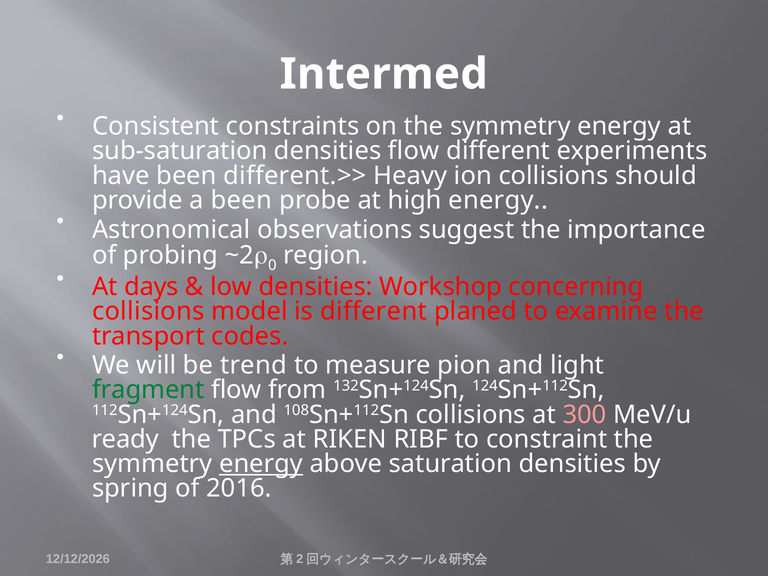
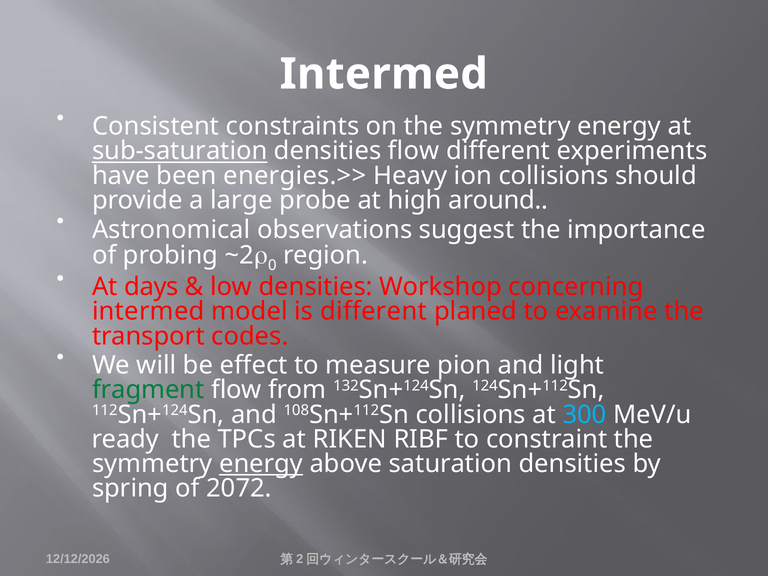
sub-saturation underline: none -> present (180, 151)
different.>>: different.>> -> energies.>> (295, 176)
a been: been -> large (241, 200)
high energy: energy -> around (498, 200)
collisions: collisions -> intermed (148, 312)
trend: trend -> effect (254, 365)
300 colour: pink -> light blue (585, 415)
2016: 2016 -> 2072 (239, 488)
